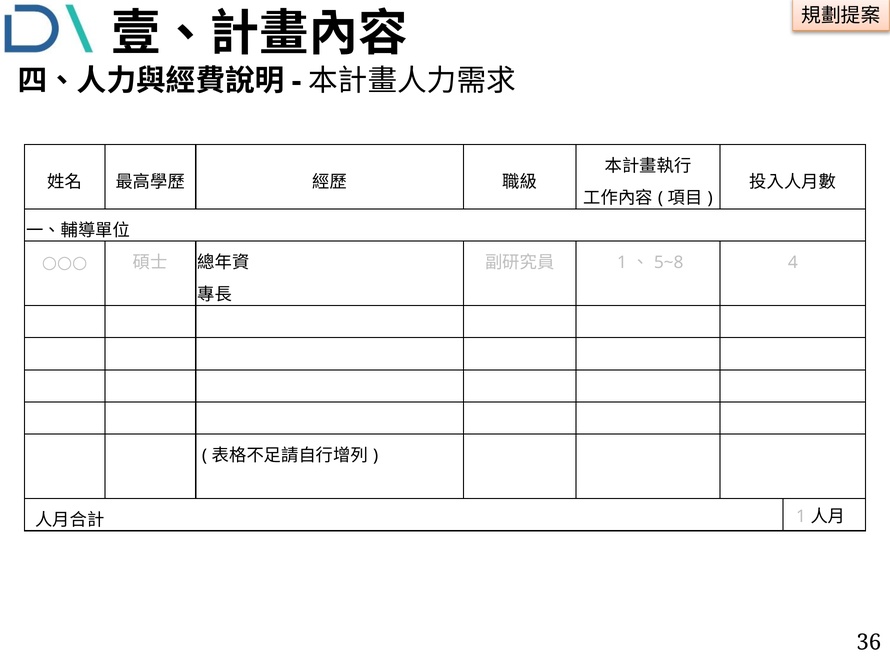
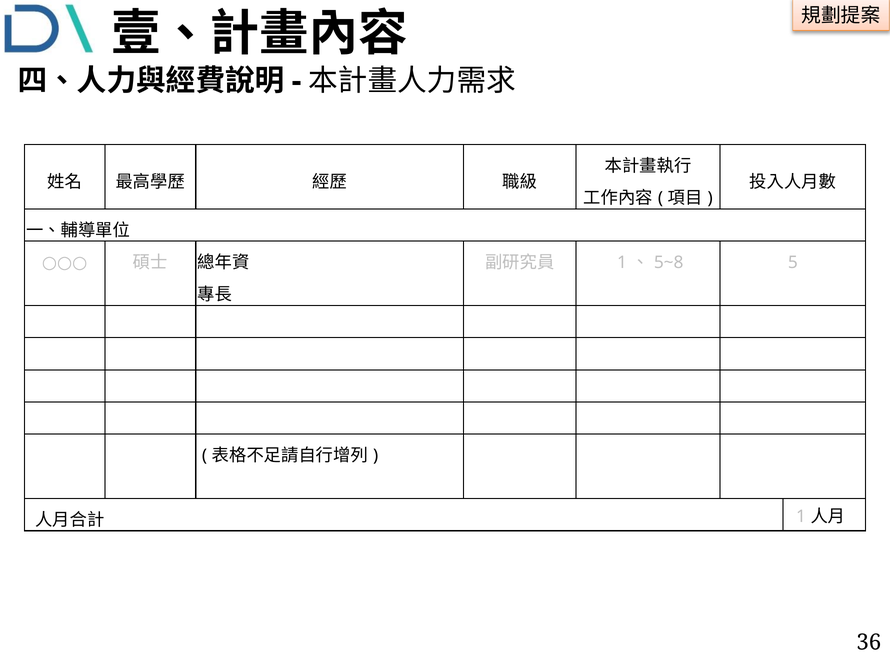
4: 4 -> 5 (793, 262)
